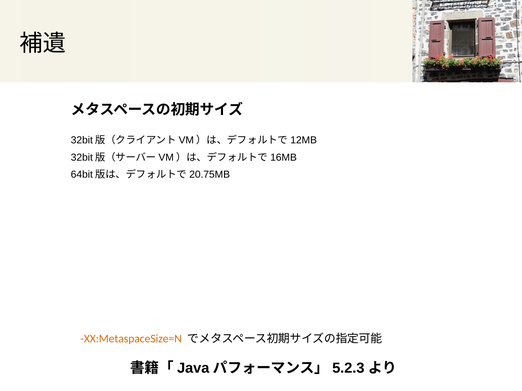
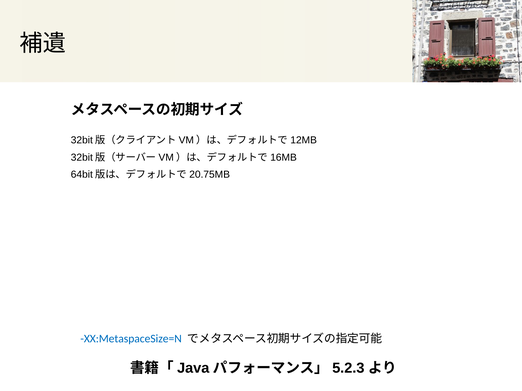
XX:MetaspaceSize=N colour: orange -> blue (131, 339)
